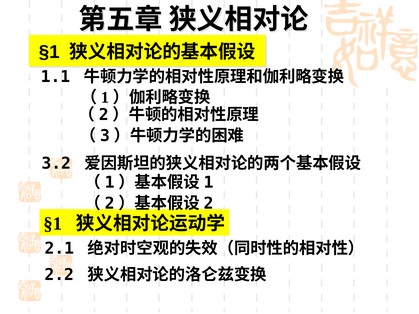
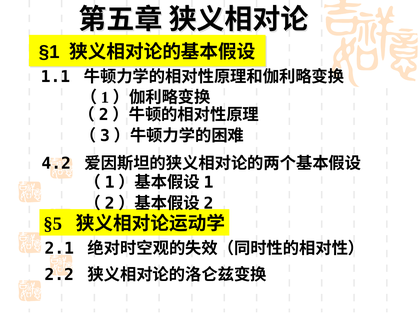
3.2: 3.2 -> 4.2 (56, 164)
§1: §1 -> §5 (53, 224)
